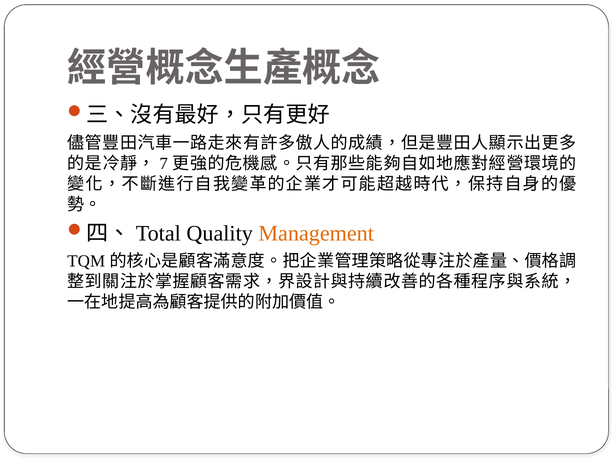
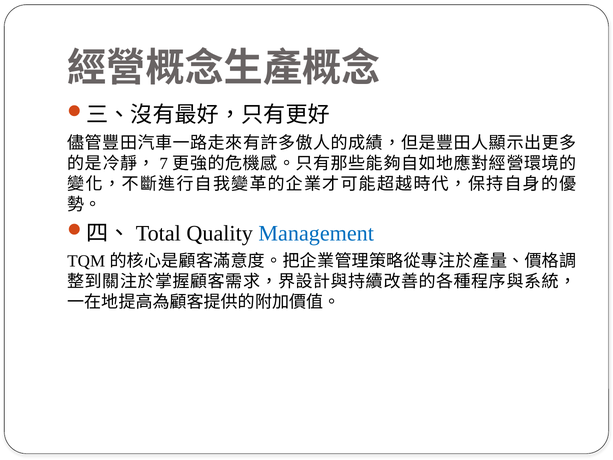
Management colour: orange -> blue (316, 233)
